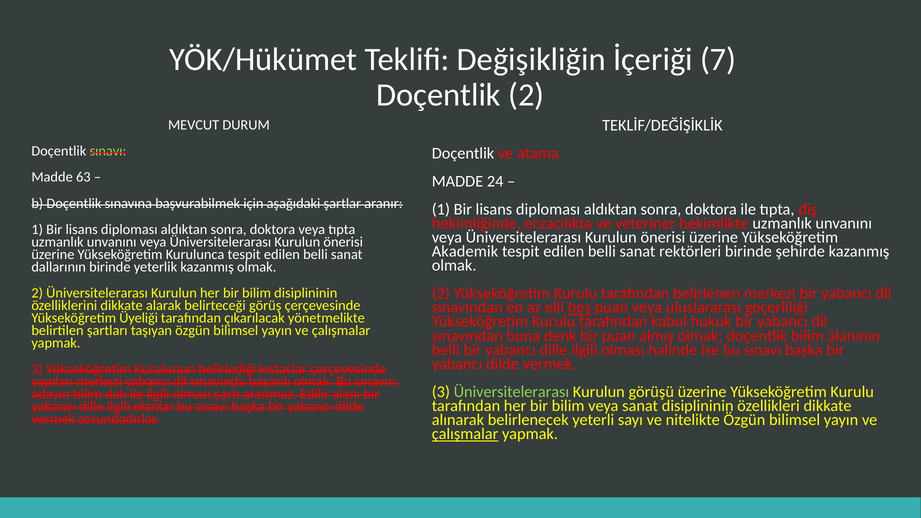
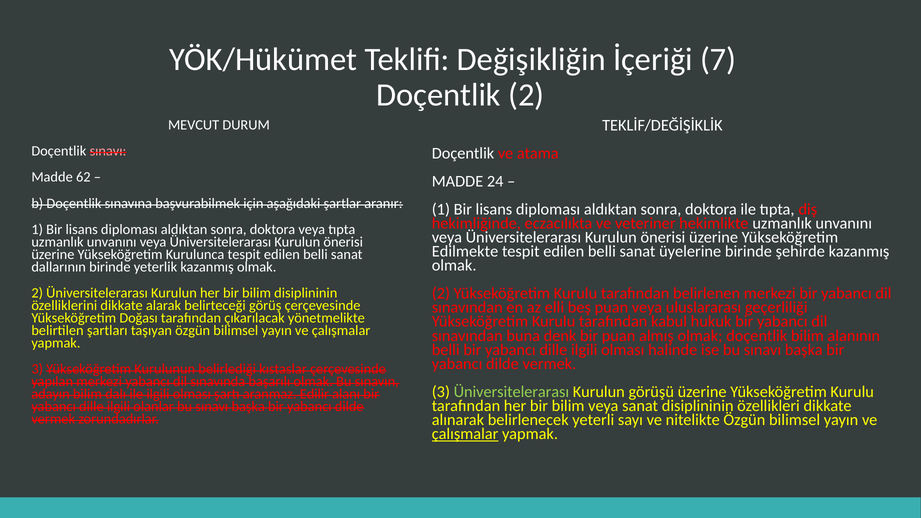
sınavı colour: light green -> pink (108, 151)
63: 63 -> 62 (83, 177)
Akademik: Akademik -> Edilmekte (465, 251)
rektörleri: rektörleri -> üyelerine (690, 251)
beş underline: present -> none (579, 308)
Üyeliği: Üyeliği -> Doğası (139, 318)
